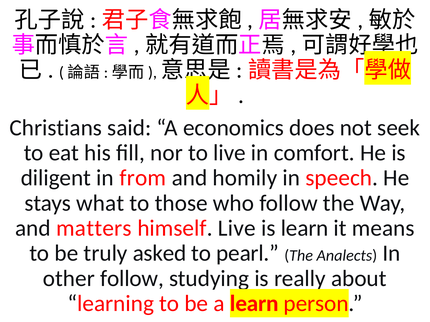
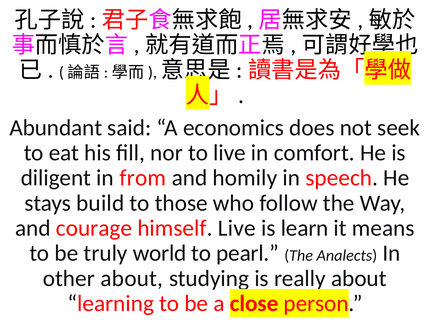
Christians: Christians -> Abundant (56, 128)
what: what -> build (100, 203)
matters: matters -> courage (94, 228)
asked: asked -> world (160, 254)
other follow: follow -> about (132, 279)
a learn: learn -> close (254, 304)
